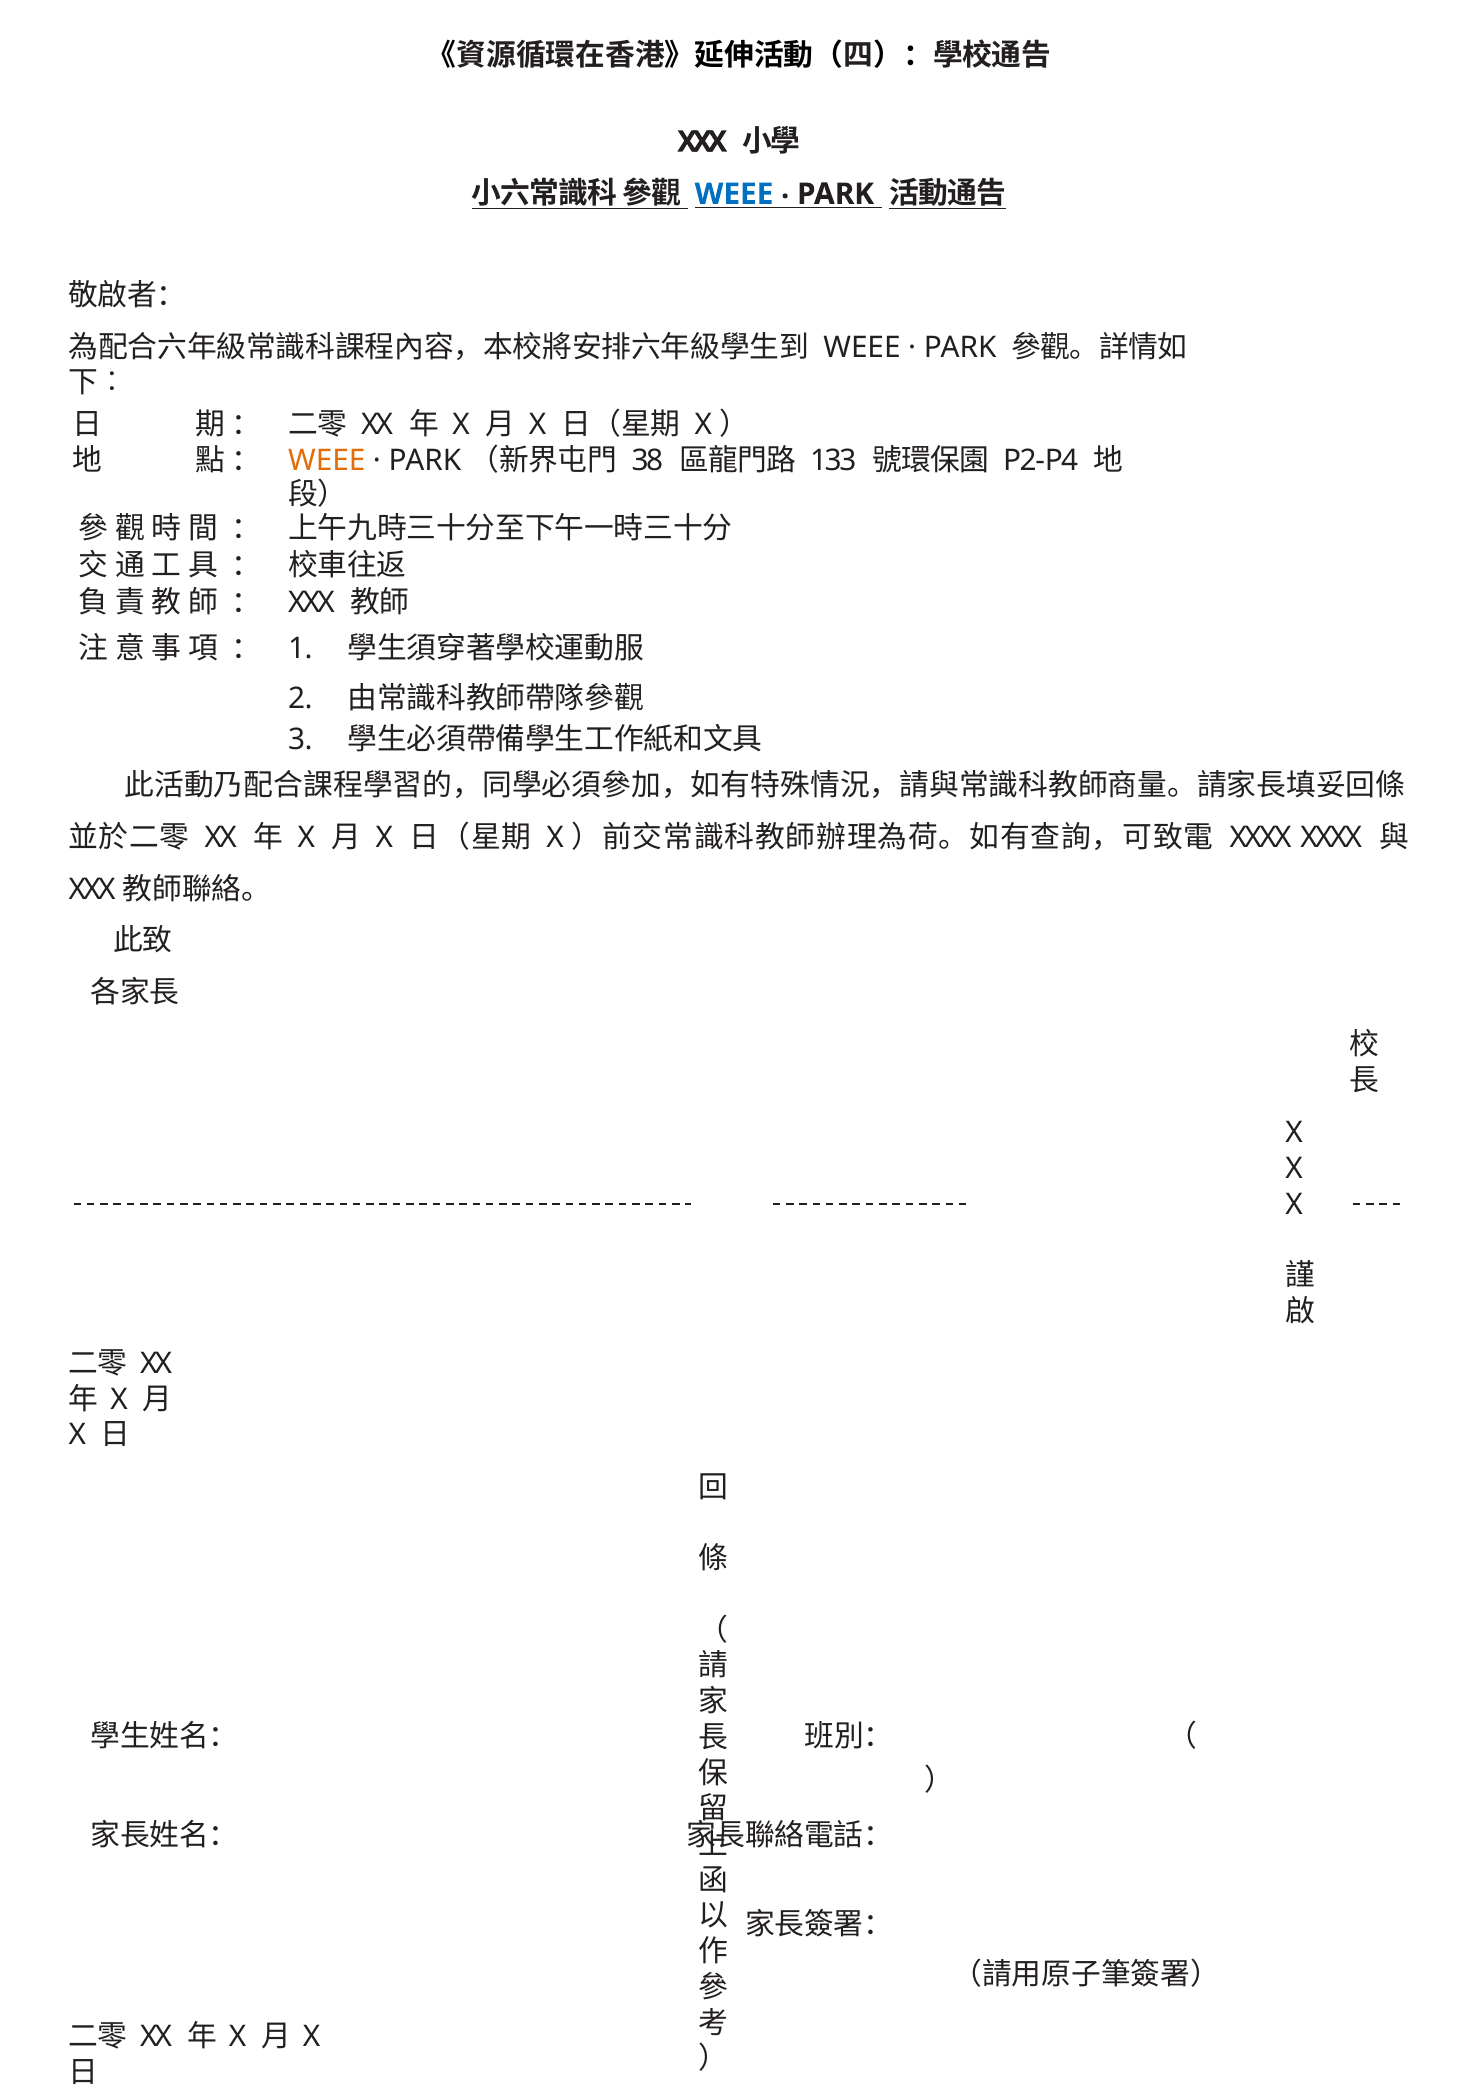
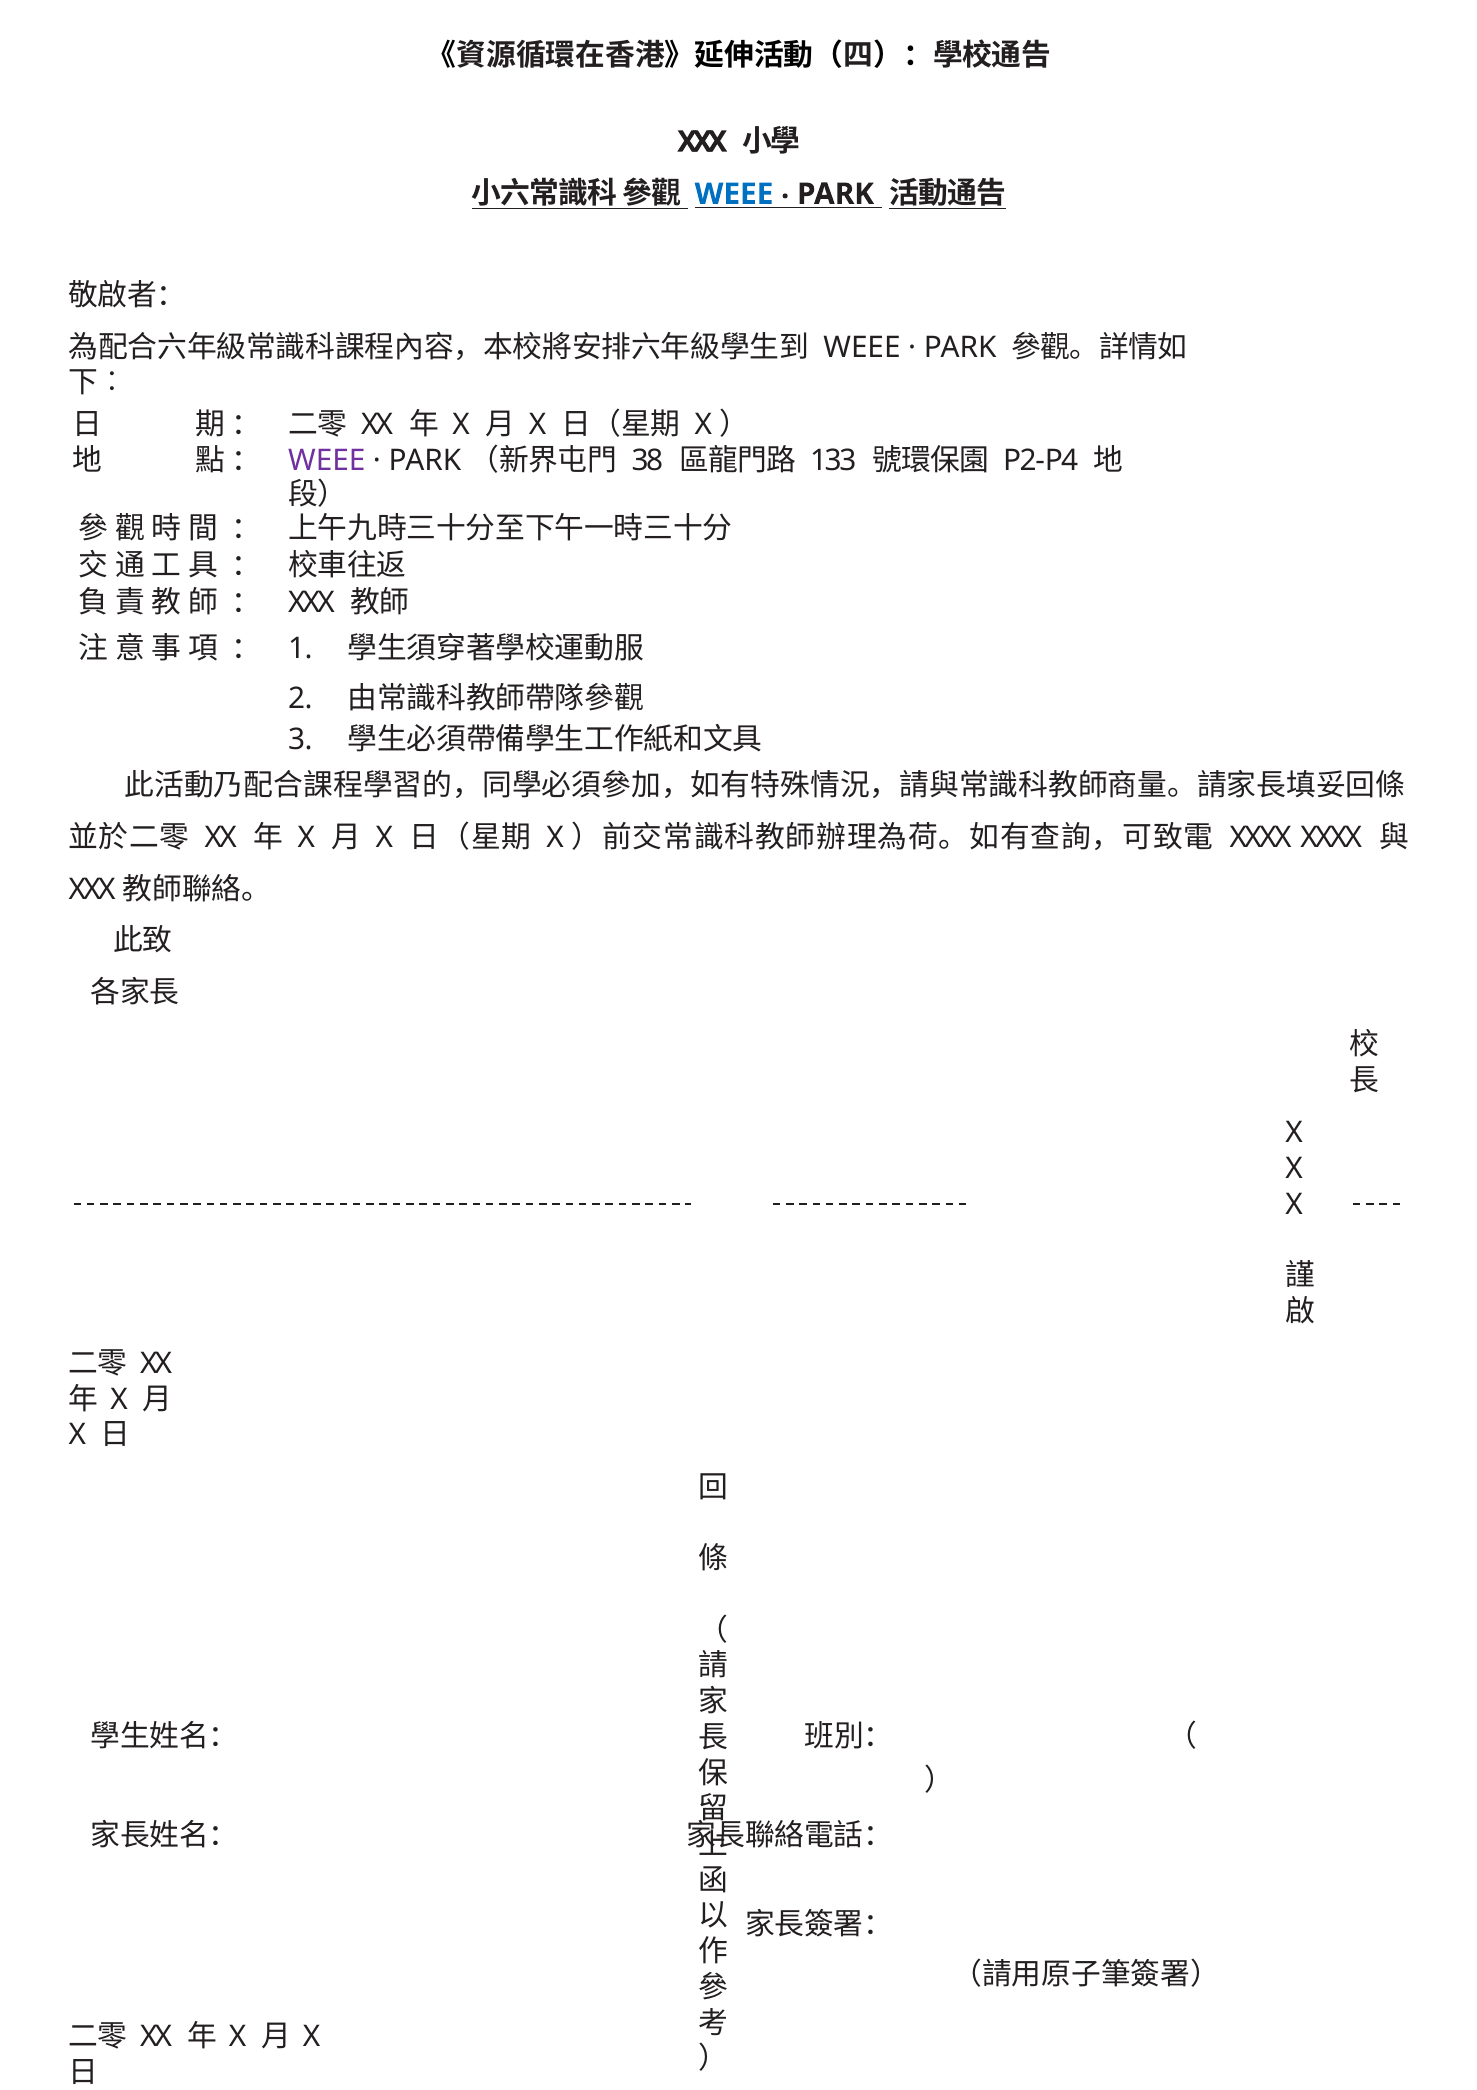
WEEE colour: orange -> purple (327, 461)
